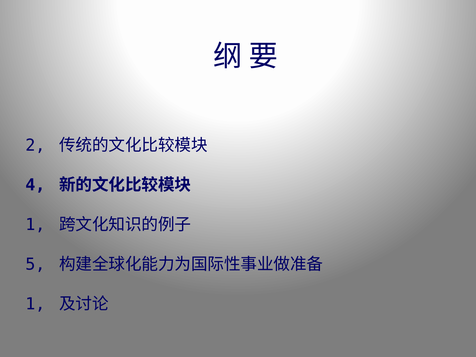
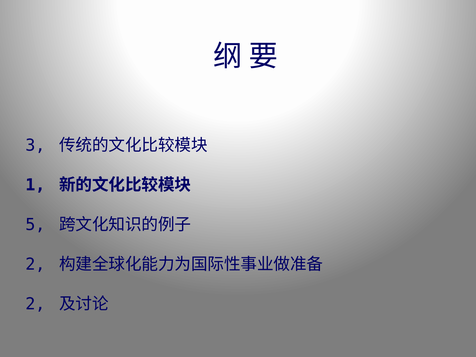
2: 2 -> 3 (35, 145)
4: 4 -> 1 (35, 185)
1: 1 -> 5 (35, 225)
5: 5 -> 2 (35, 264)
1: 1 -> 2 (35, 304)
